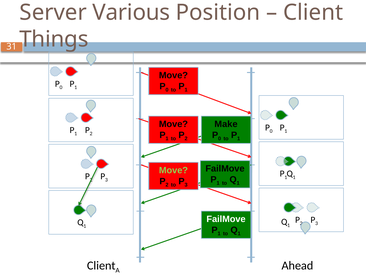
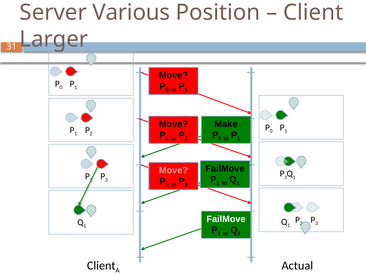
Things: Things -> Larger (54, 39)
Move colour: light green -> pink (173, 170)
Ahead: Ahead -> Actual (297, 265)
